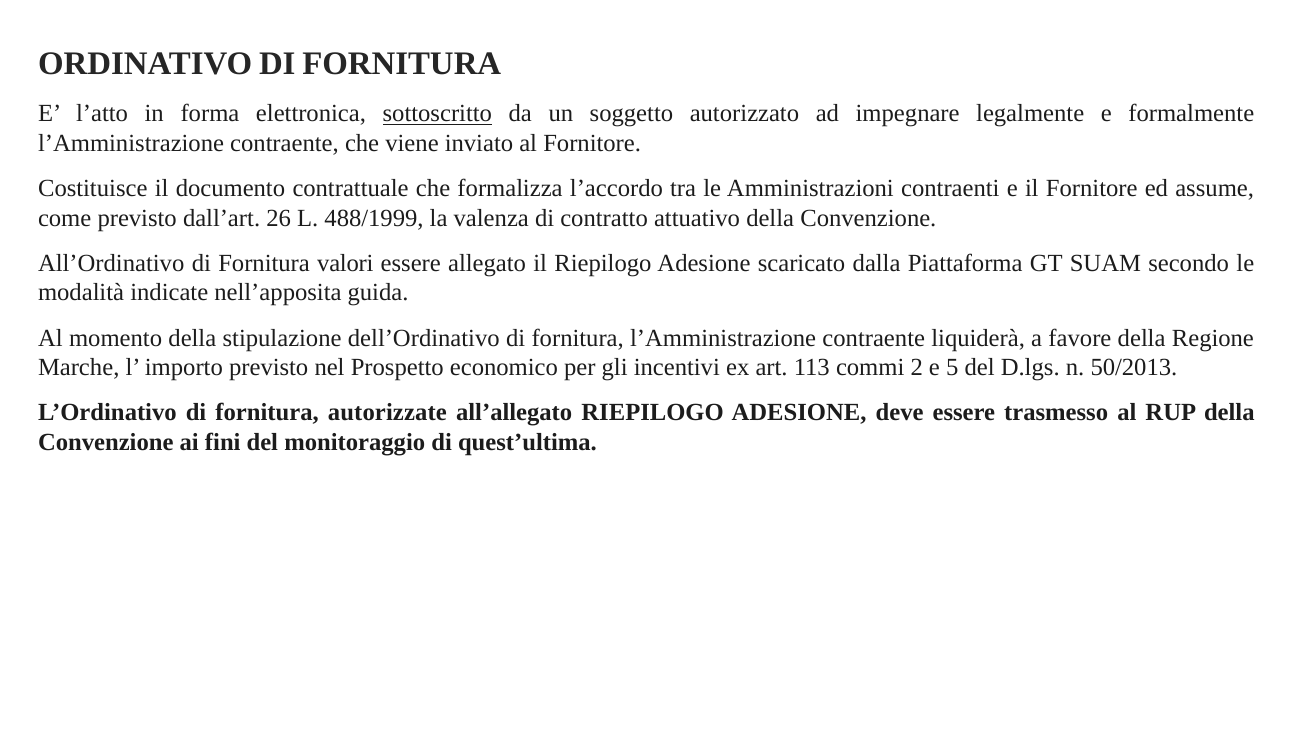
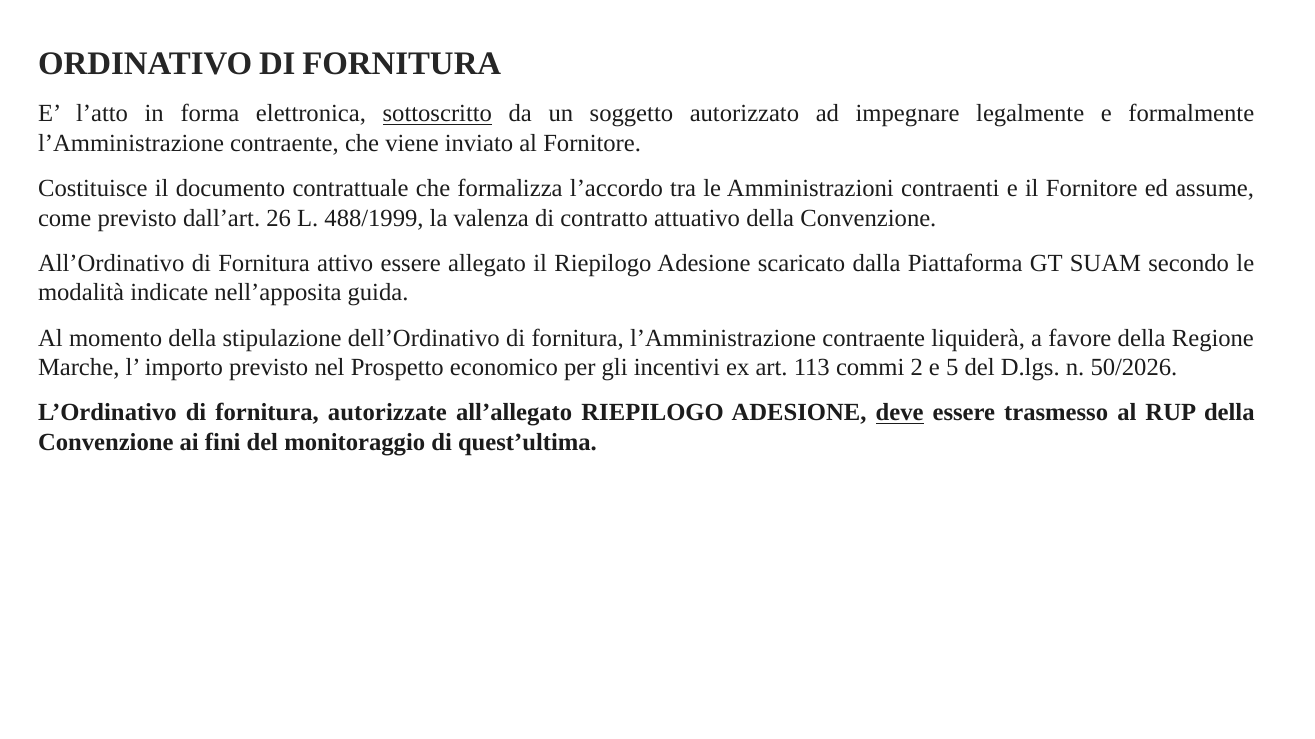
valori: valori -> attivo (345, 263)
50/2013: 50/2013 -> 50/2026 (1134, 368)
deve underline: none -> present (900, 413)
